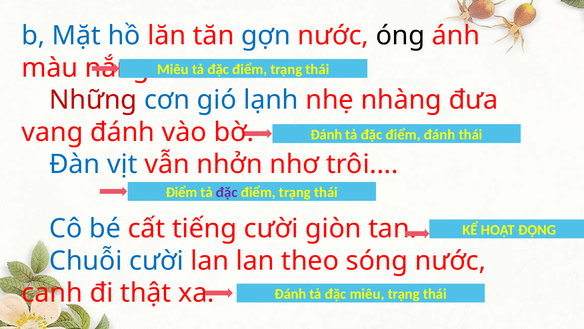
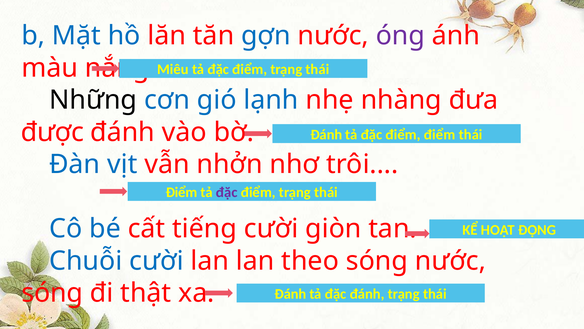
óng colour: black -> purple (400, 36)
Những colour: red -> black (93, 100)
vang: vang -> được (52, 132)
điểm đánh: đánh -> điểm (440, 134)
canh: canh -> sóng (52, 293)
đặc miêu: miêu -> đánh (367, 294)
